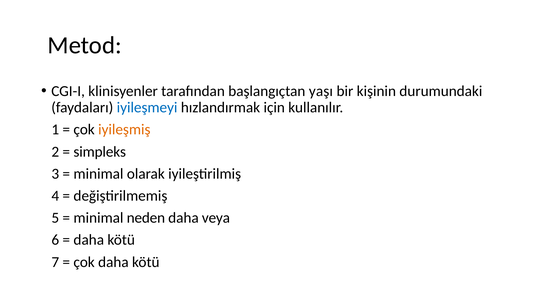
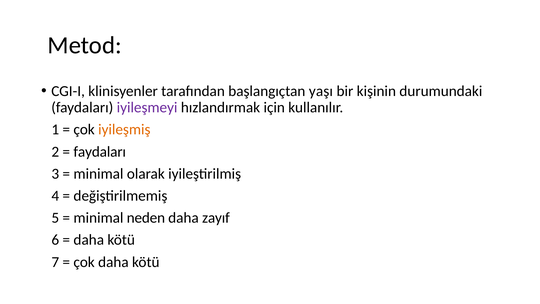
iyileşmeyi colour: blue -> purple (147, 107)
simpleks: simpleks -> faydaları (100, 152)
veya: veya -> zayıf (216, 218)
